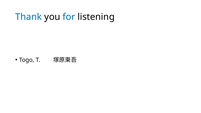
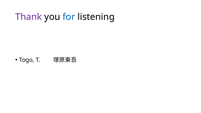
Thank colour: blue -> purple (29, 17)
